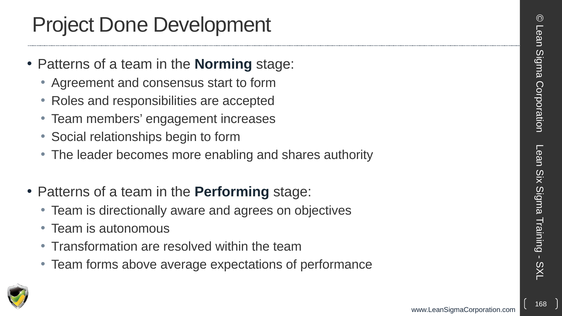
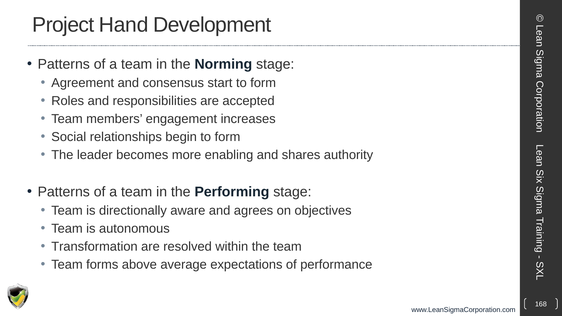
Done: Done -> Hand (124, 25)
